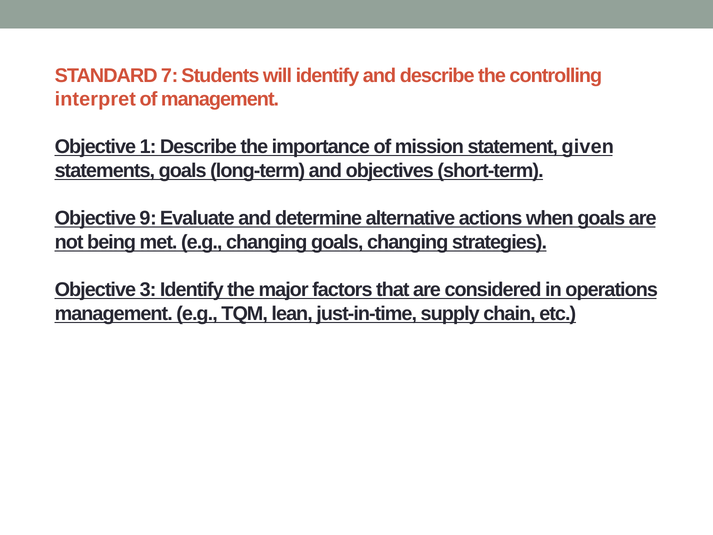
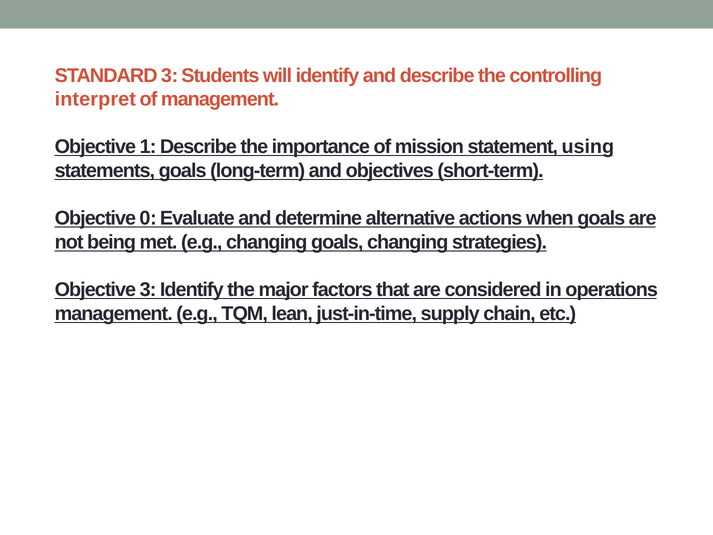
STANDARD 7: 7 -> 3 (170, 75)
given: given -> using (588, 147)
9: 9 -> 0 (148, 218)
